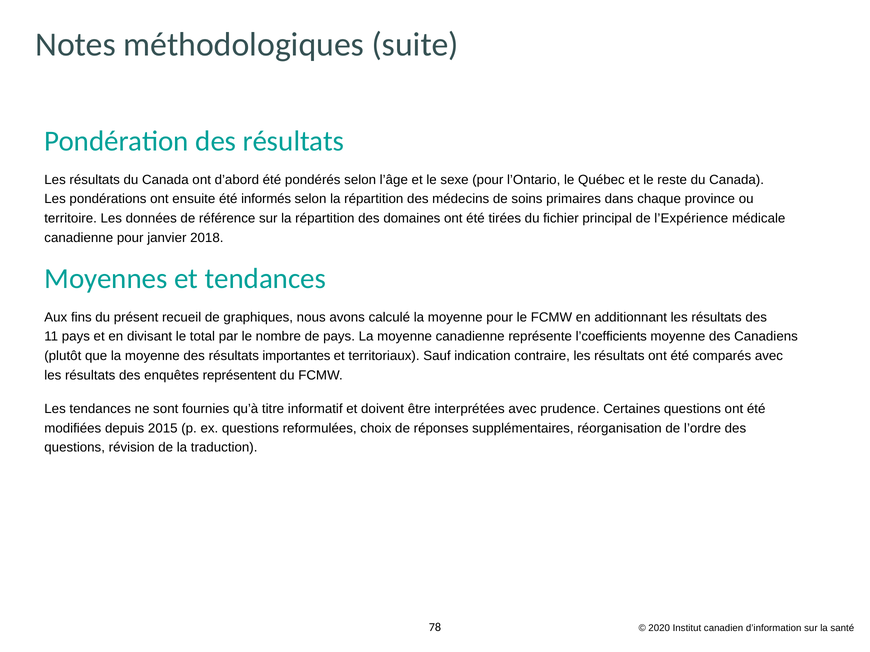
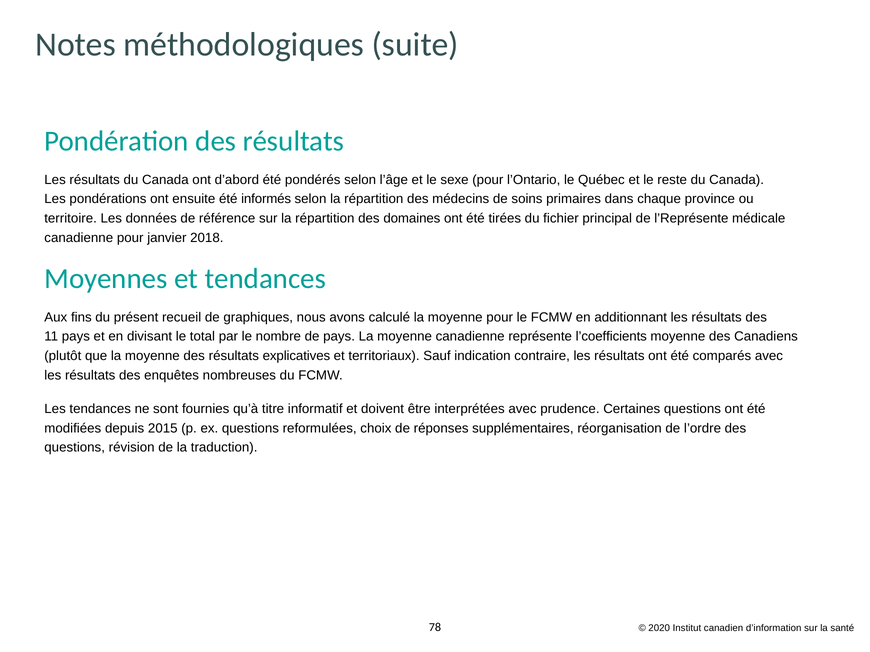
l’Expérience: l’Expérience -> l’Représente (691, 218)
importantes: importantes -> explicatives (296, 356)
représentent: représentent -> nombreuses (239, 376)
